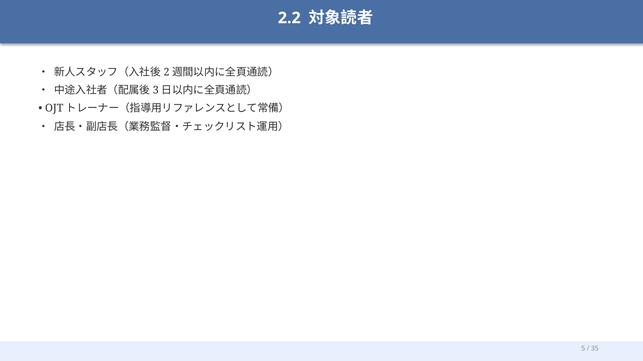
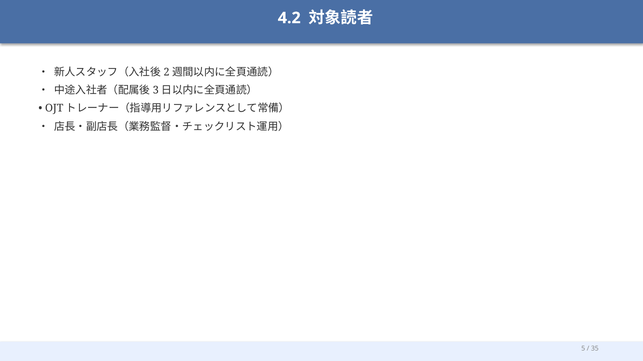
2.2: 2.2 -> 4.2 (289, 18)
